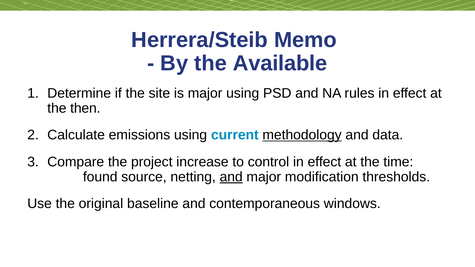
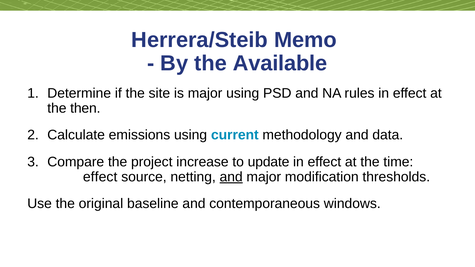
methodology underline: present -> none (302, 135)
control: control -> update (269, 162)
found: found -> effect (100, 177)
